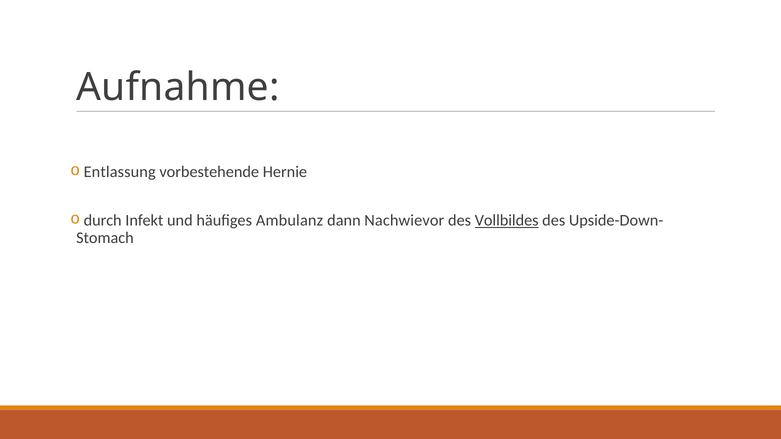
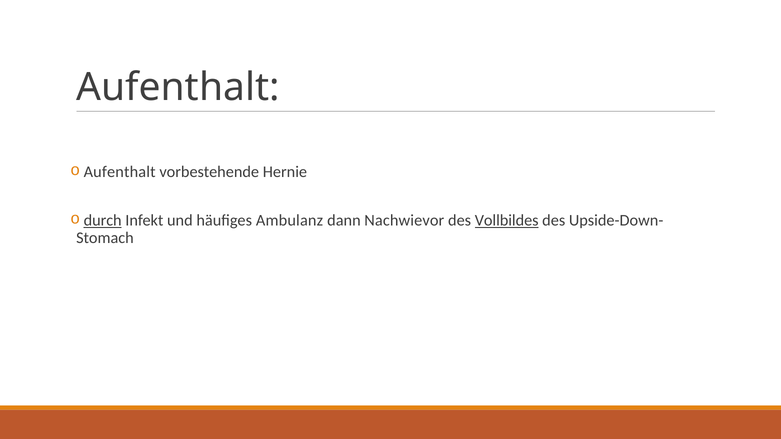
Aufnahme: Aufnahme -> Aufenthalt (178, 87)
Entlassung: Entlassung -> Aufenthalt (120, 172)
durch underline: none -> present (103, 221)
